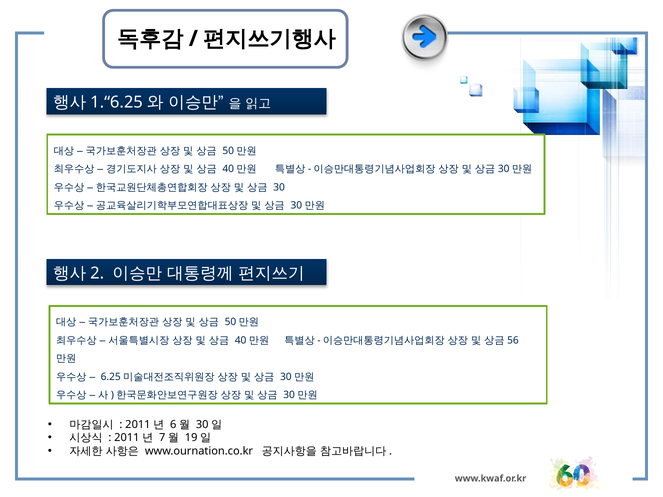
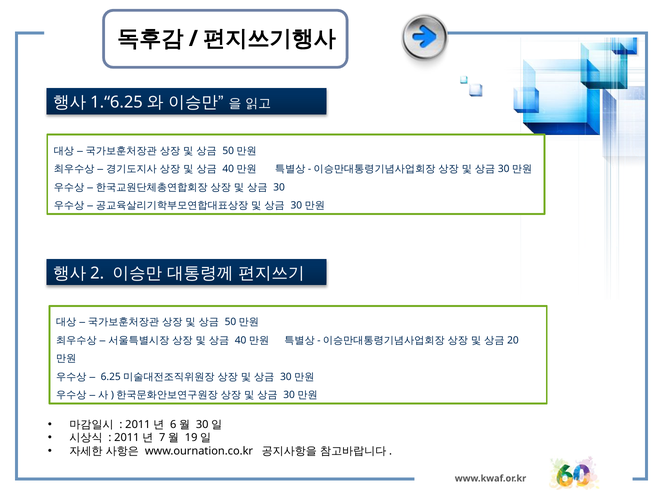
56: 56 -> 20 (513, 340)
